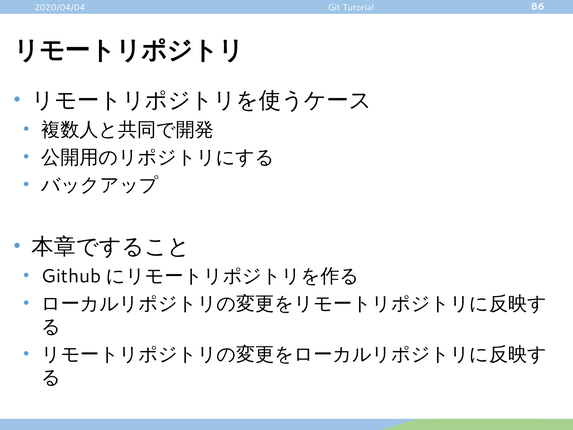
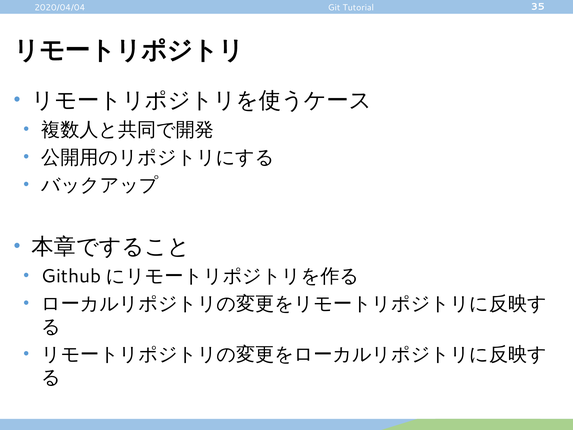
86: 86 -> 35 (538, 7)
